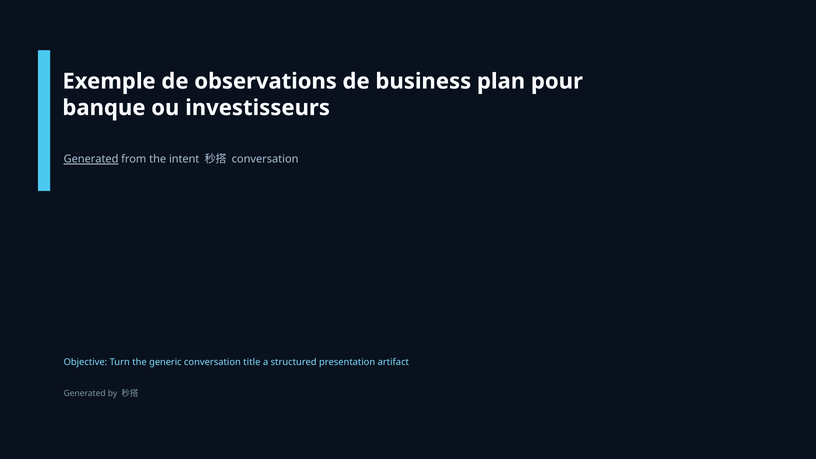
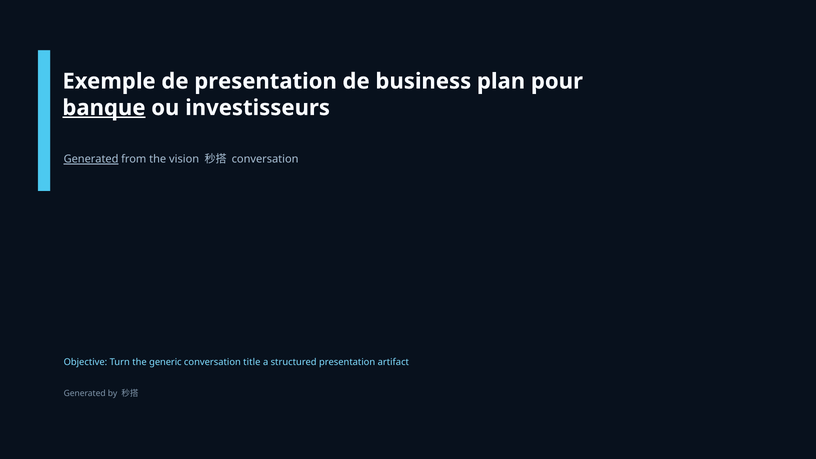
de observations: observations -> presentation (266, 81)
banque underline: none -> present (104, 108)
intent: intent -> vision (184, 159)
